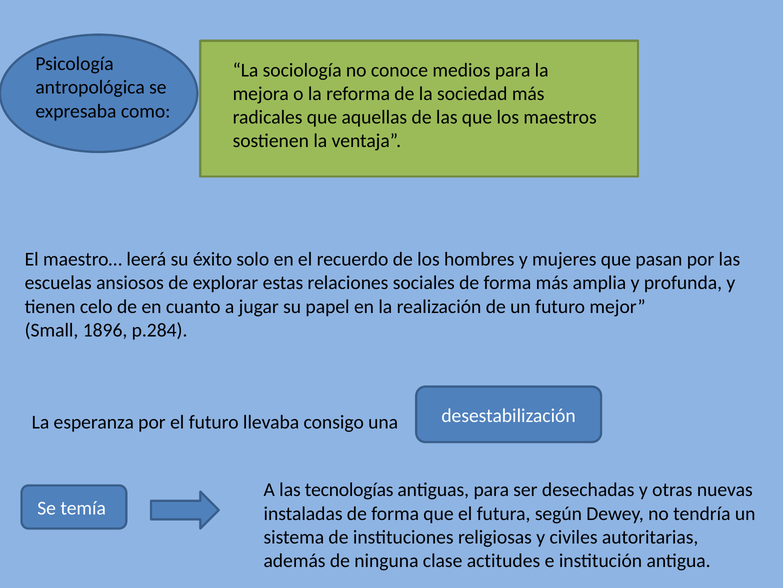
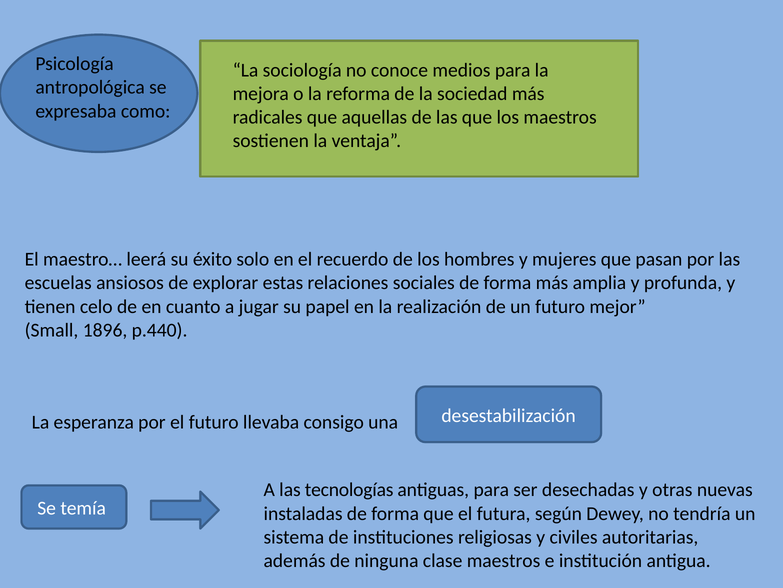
p.284: p.284 -> p.440 (160, 330)
clase actitudes: actitudes -> maestros (504, 560)
